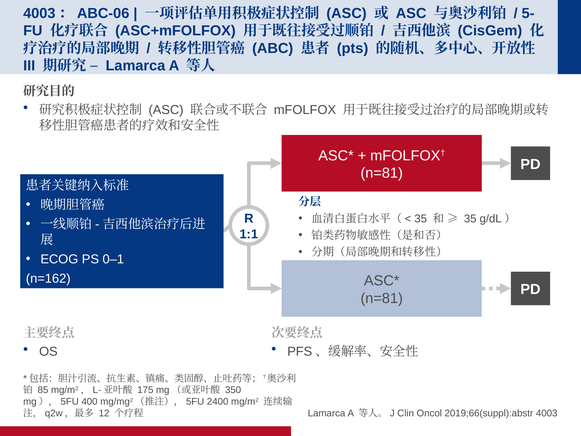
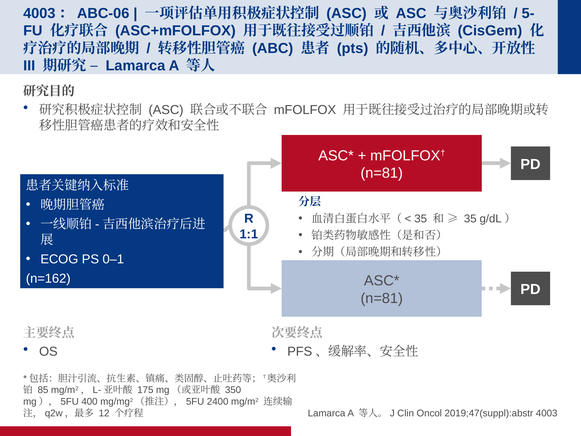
2019;66(suppl):abstr: 2019;66(suppl):abstr -> 2019;47(suppl):abstr (489, 413)
